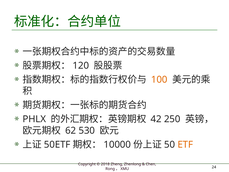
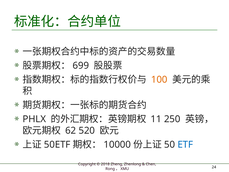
120: 120 -> 699 (81, 65)
42: 42 -> 11 (156, 119)
530: 530 -> 520 (87, 130)
ETF colour: orange -> blue (185, 144)
